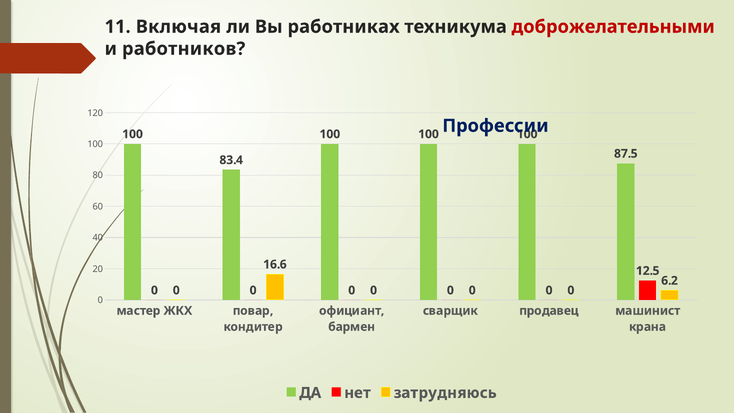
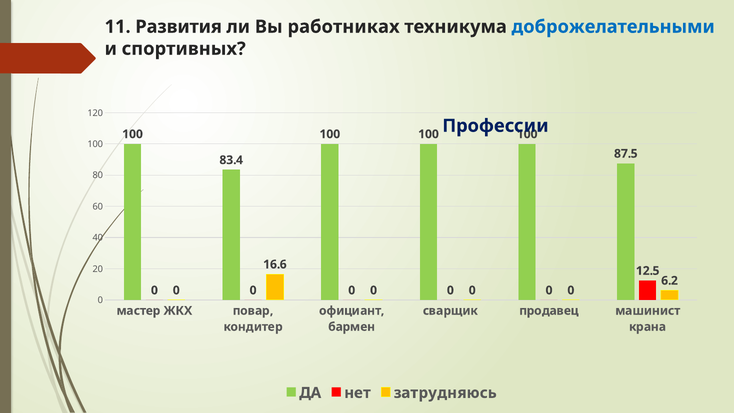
Включая: Включая -> Развития (179, 27)
доброжелательными colour: red -> blue (613, 27)
работников: работников -> спортивных (184, 49)
